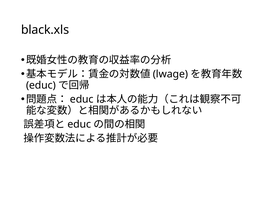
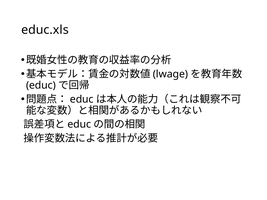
black.xls: black.xls -> educ.xls (45, 30)
